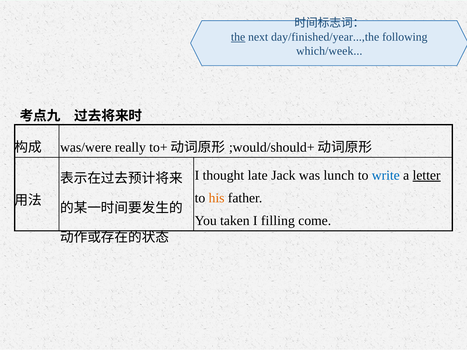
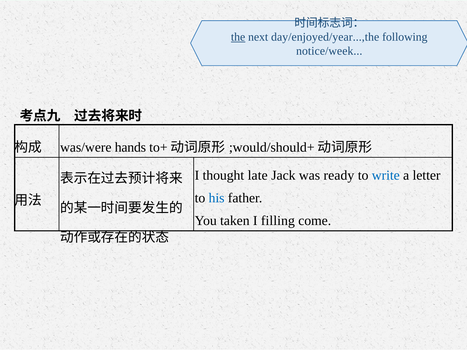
day/finished/year...,the: day/finished/year...,the -> day/enjoyed/year...,the (325, 37)
which/week: which/week -> notice/week (329, 51)
really: really -> hands (130, 147)
lunch: lunch -> ready (339, 175)
letter underline: present -> none (427, 175)
his colour: orange -> blue (217, 198)
